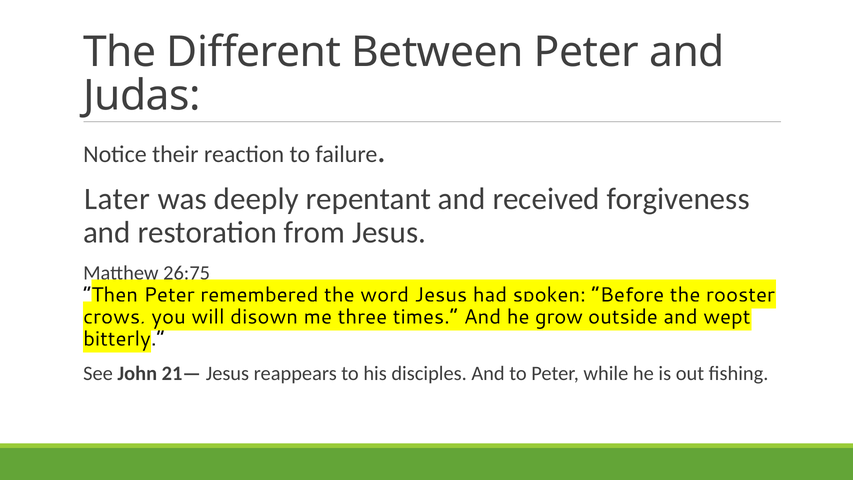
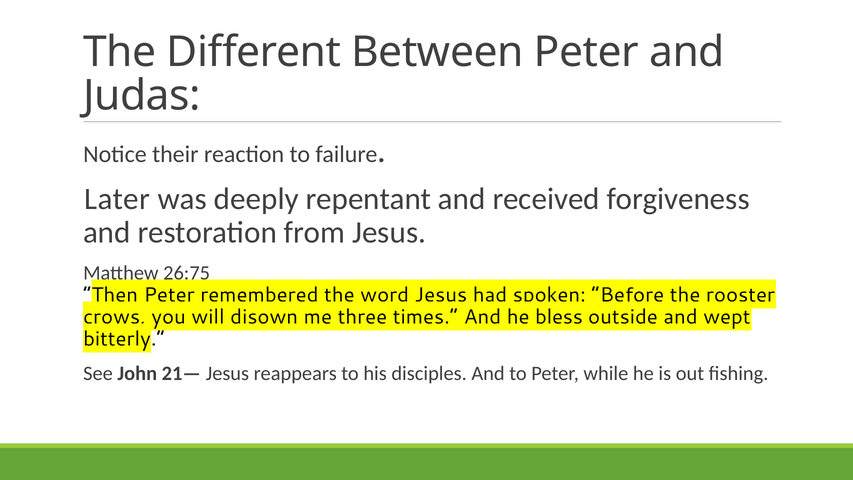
grow: grow -> bless (559, 317)
